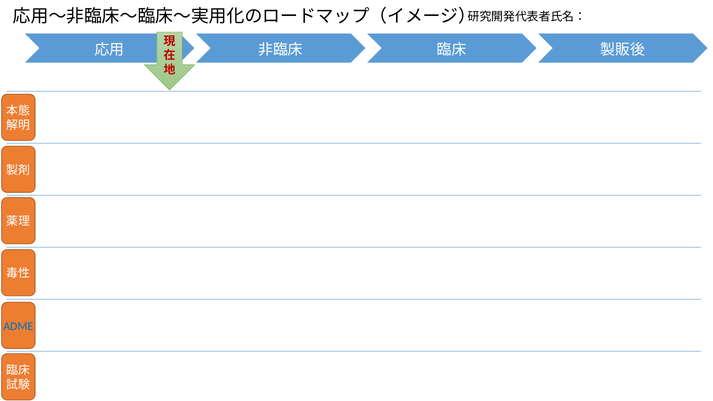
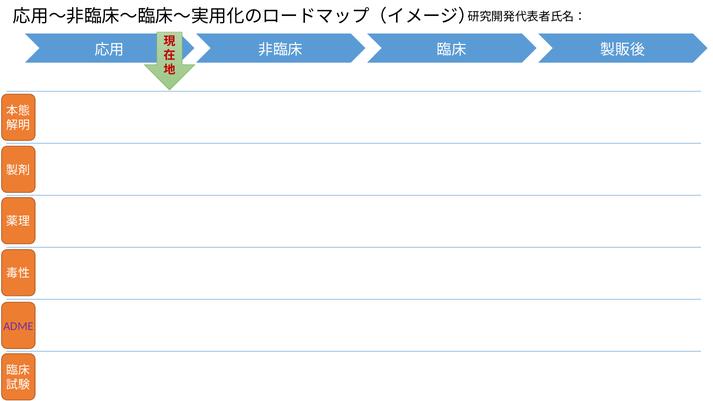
ADME colour: blue -> purple (18, 326)
